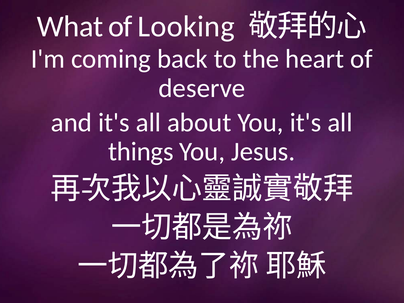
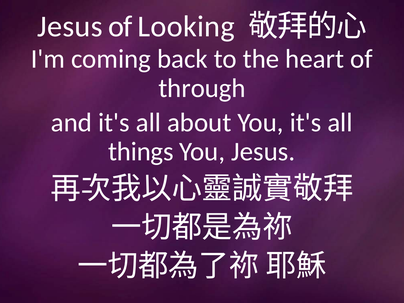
What: What -> Jesus (70, 26)
deserve: deserve -> through (202, 88)
